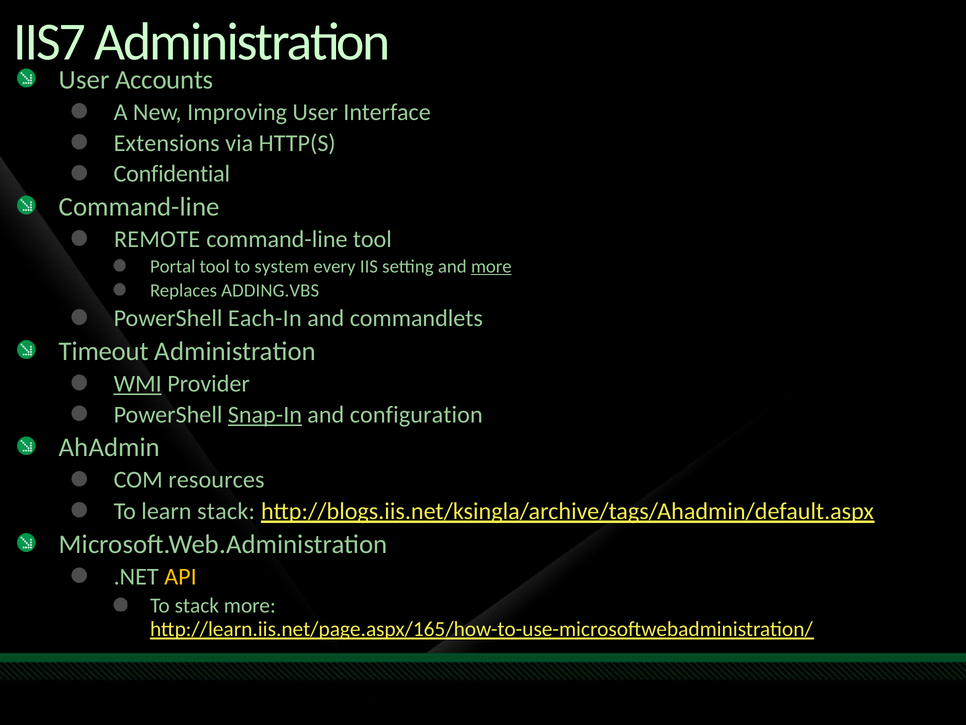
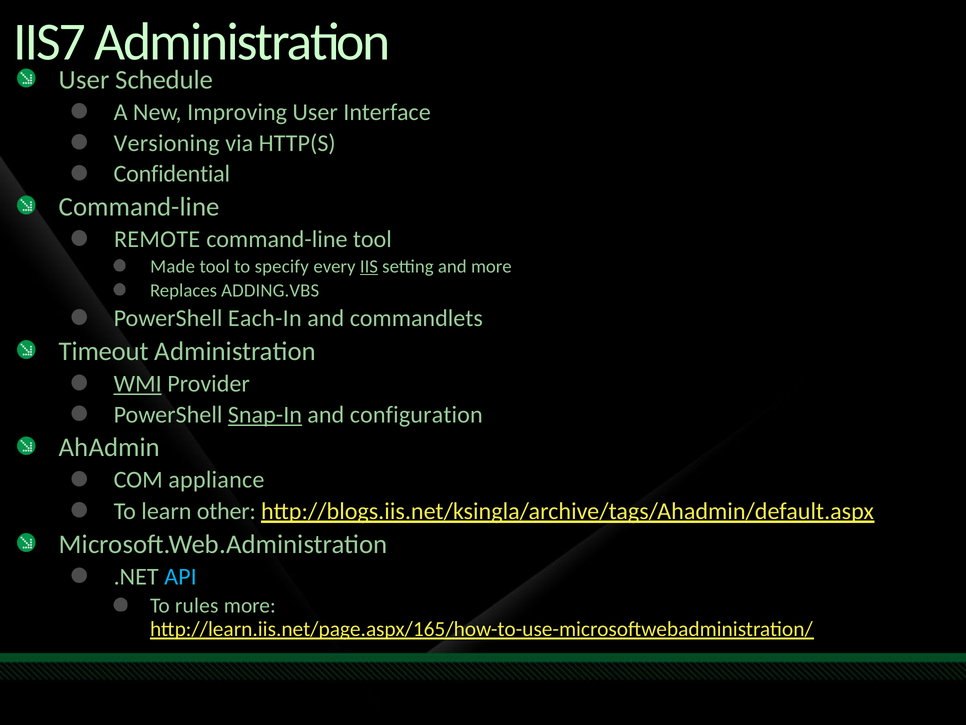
Accounts: Accounts -> Schedule (164, 80)
Extensions: Extensions -> Versioning (167, 143)
Portal: Portal -> Made (173, 266)
system: system -> specify (282, 266)
IIS underline: none -> present (369, 266)
more underline: present -> none (491, 266)
resources: resources -> appliance (216, 480)
learn stack: stack -> other (226, 511)
API colour: yellow -> light blue (180, 576)
To stack: stack -> rules (197, 605)
